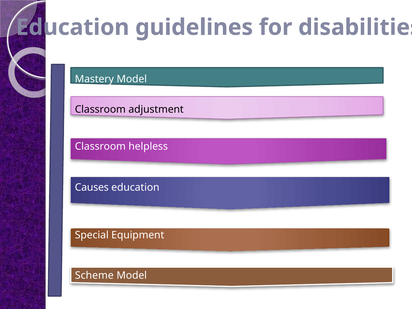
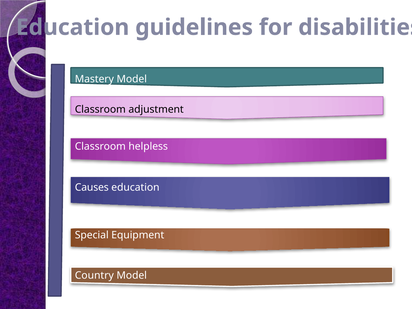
Scheme: Scheme -> Country (94, 276)
